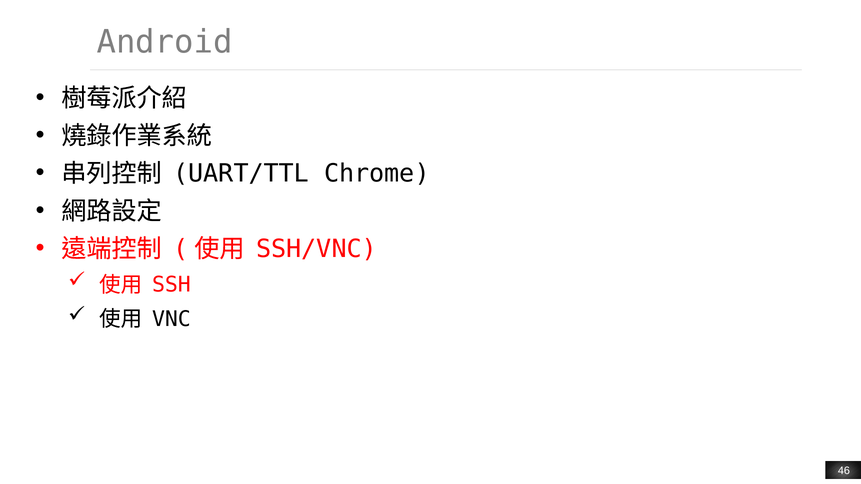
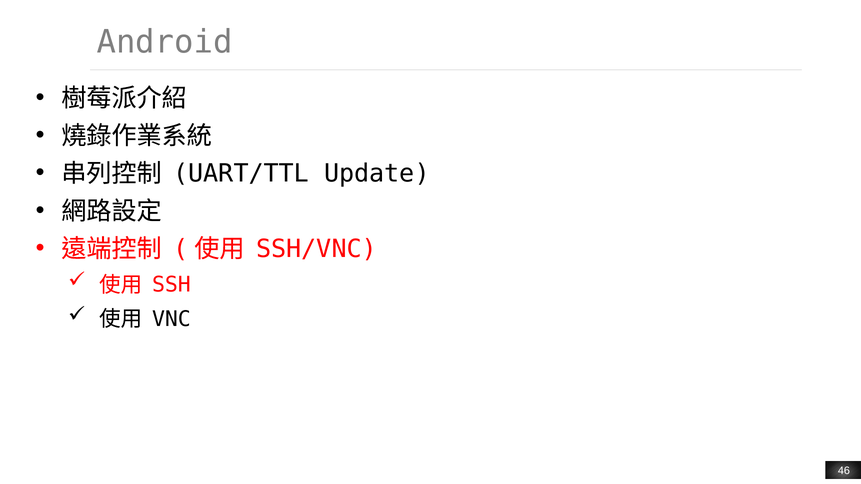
Chrome: Chrome -> Update (377, 174)
